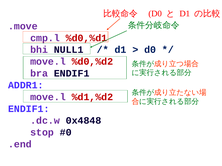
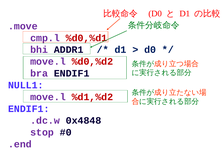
NULL1: NULL1 -> ADDR1 (69, 50)
ADDR1: ADDR1 -> NULL1 (26, 85)
